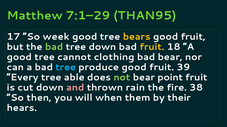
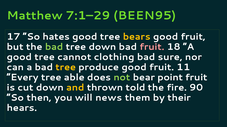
THAN95: THAN95 -> BEEN95 (145, 16)
week: week -> hates (56, 37)
fruit colour: yellow -> pink (152, 47)
bad bear: bear -> sure (170, 57)
tree colour: light blue -> yellow (66, 68)
39: 39 -> 11 (183, 68)
and colour: pink -> yellow (75, 88)
rain: rain -> told (135, 88)
38: 38 -> 90 (196, 88)
when: when -> news (109, 98)
